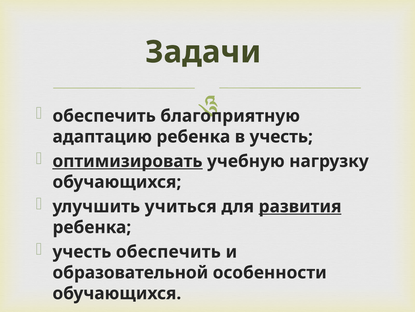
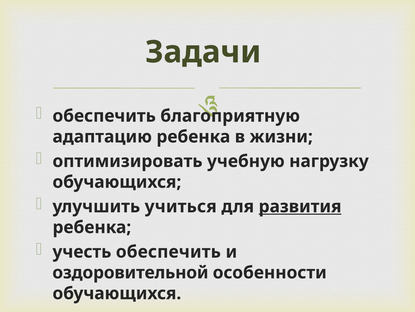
в учесть: учесть -> жизни (281, 136)
оптимизировать underline: present -> none (128, 161)
образовательной: образовательной -> оздоровительной (130, 272)
